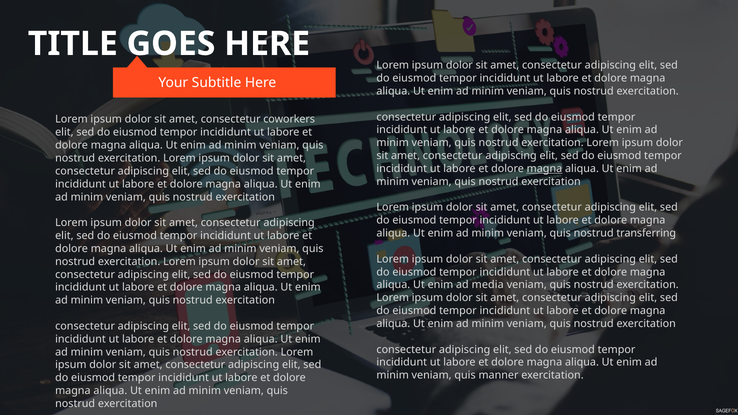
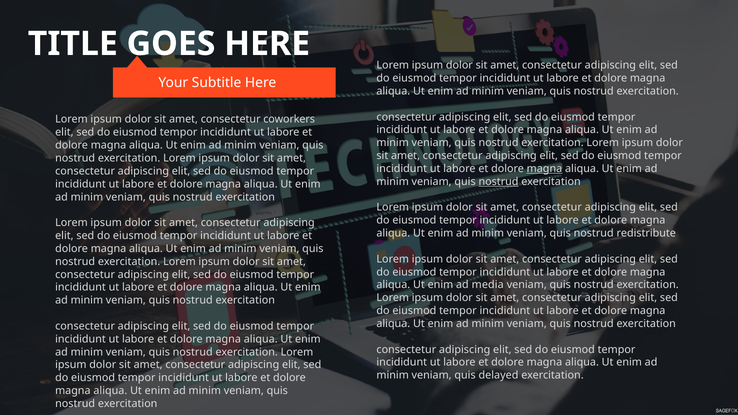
nostrud underline: none -> present (498, 182)
transferring: transferring -> redistribute (646, 233)
manner: manner -> delayed (498, 375)
